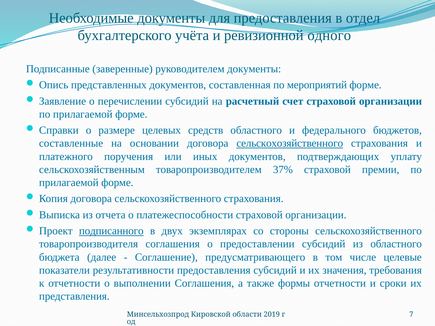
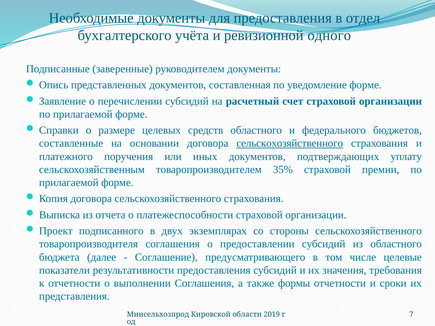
мероприятий: мероприятий -> уведомление (317, 85)
37%: 37% -> 35% (283, 170)
подписанного underline: present -> none (111, 231)
